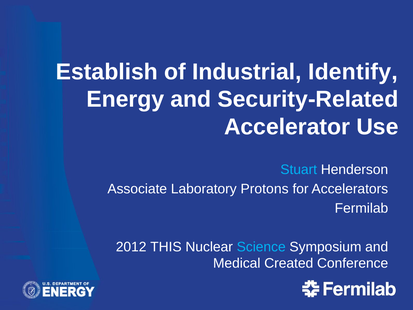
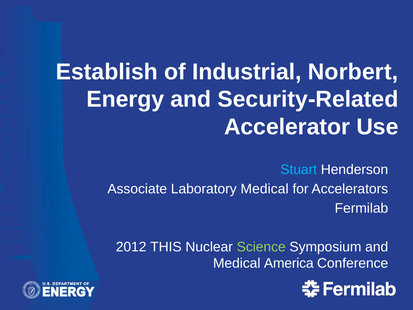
Identify: Identify -> Norbert (353, 72)
Laboratory Protons: Protons -> Medical (265, 189)
Science colour: light blue -> light green (261, 247)
Created: Created -> America (289, 263)
